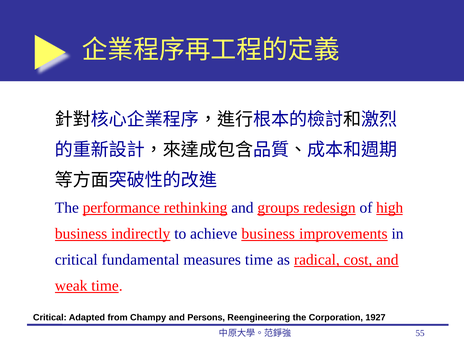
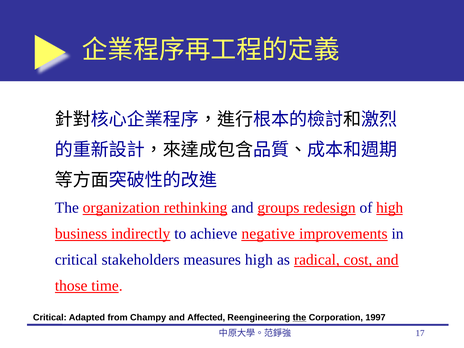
performance: performance -> organization (121, 208)
achieve business: business -> negative (268, 234)
fundamental: fundamental -> stakeholders (141, 260)
measures time: time -> high (259, 260)
weak: weak -> those (71, 286)
Persons: Persons -> Affected (206, 318)
the underline: none -> present (299, 318)
1927: 1927 -> 1997 (376, 318)
55: 55 -> 17 (420, 333)
